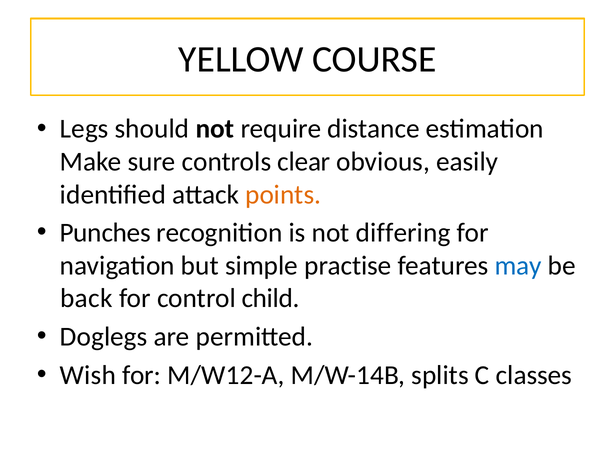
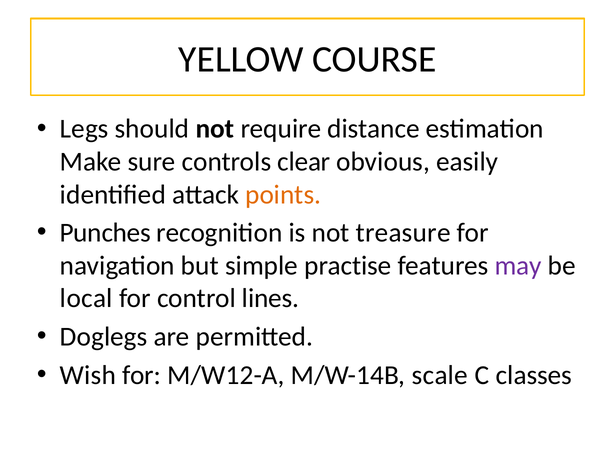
differing: differing -> treasure (403, 233)
may colour: blue -> purple (518, 266)
back: back -> local (86, 299)
child: child -> lines (271, 299)
splits: splits -> scale (440, 375)
